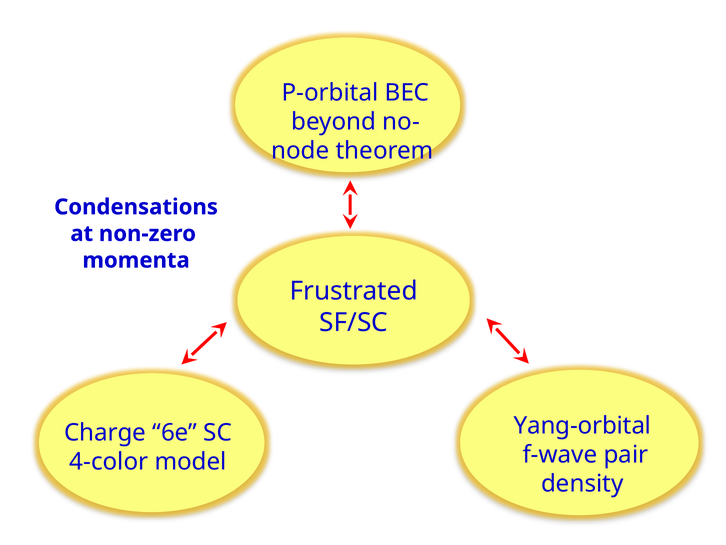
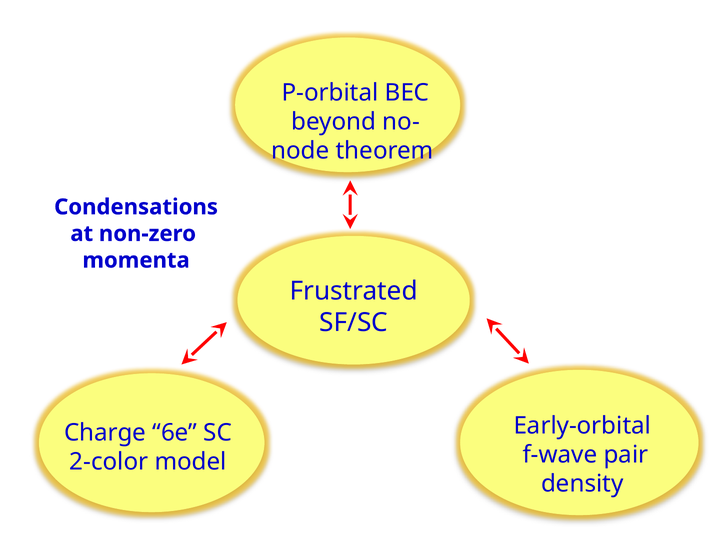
Yang-orbital: Yang-orbital -> Early-orbital (582, 425)
4-color: 4-color -> 2-color (109, 461)
